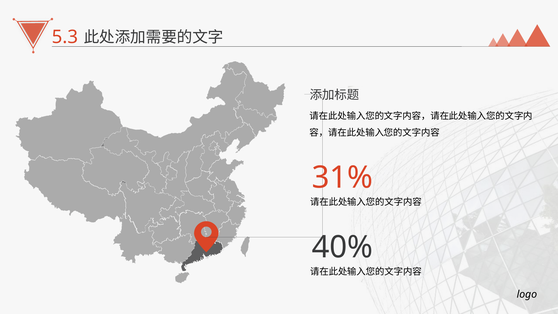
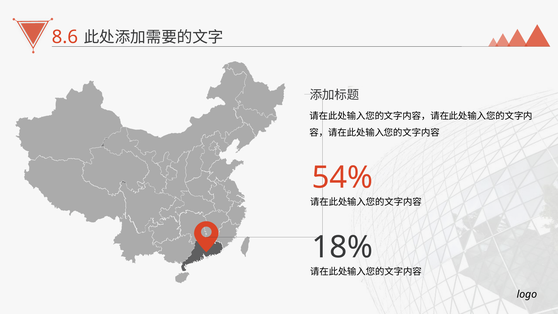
5.3: 5.3 -> 8.6 (65, 37)
31%: 31% -> 54% (342, 178)
40%: 40% -> 18% (342, 247)
